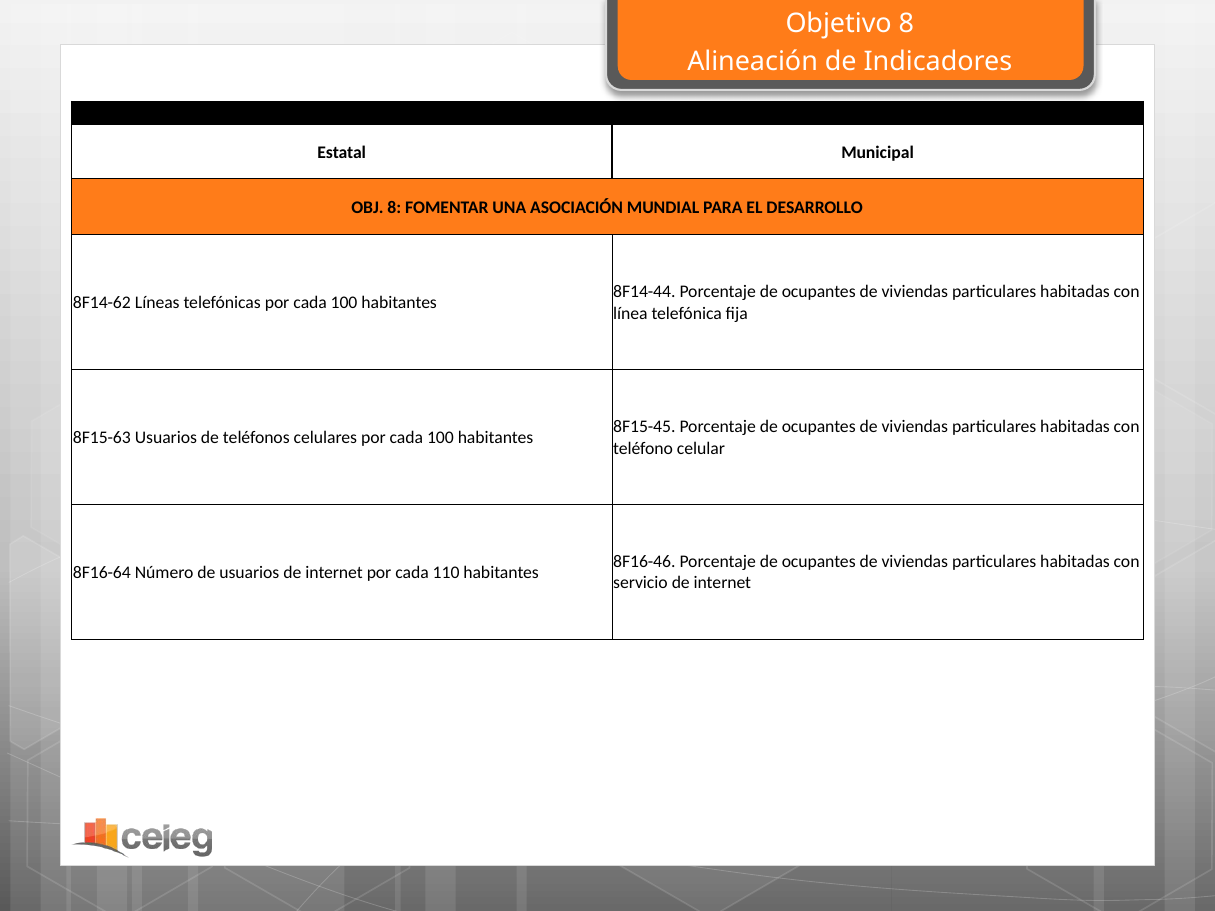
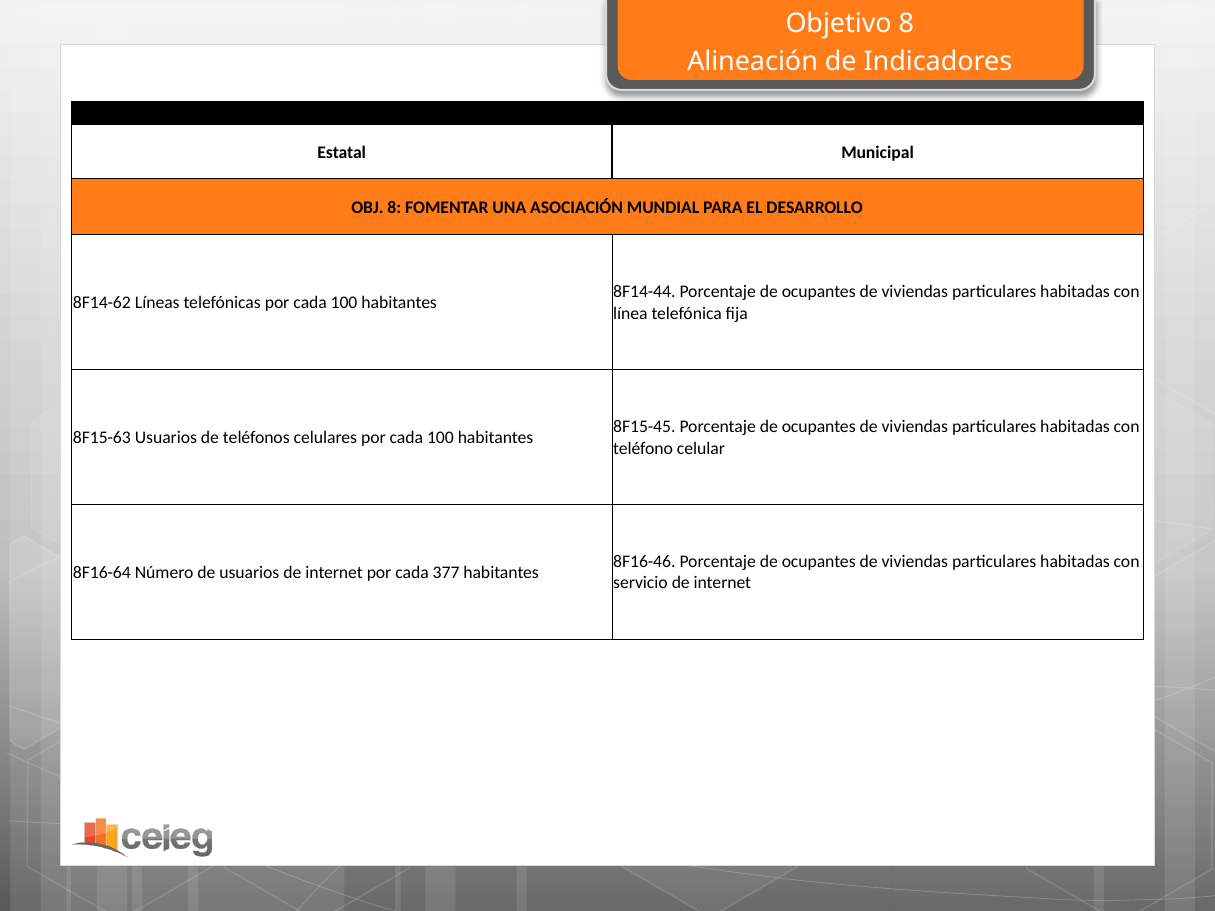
110: 110 -> 377 (446, 572)
